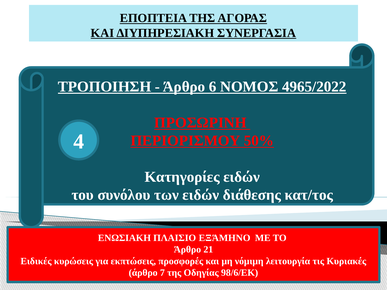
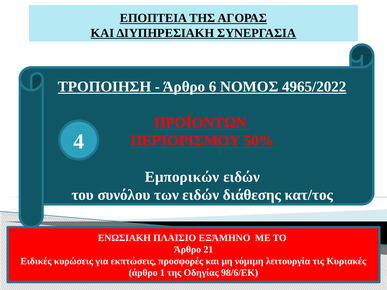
ΠΡΟΣΩΡΙΝΗ: ΠΡΟΣΩΡΙΝΗ -> ΠΡΟΪΟΝΤΩΝ (200, 123)
Κατηγορίες: Κατηγορίες -> Εμπορικών (182, 177)
7: 7 -> 1 (162, 273)
